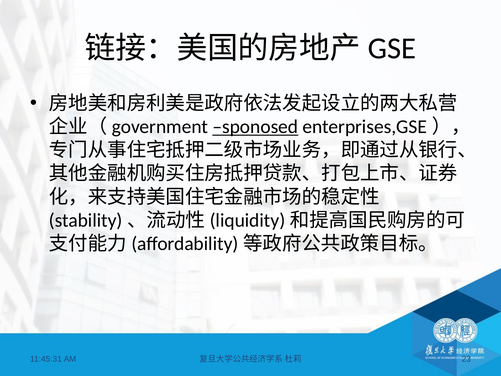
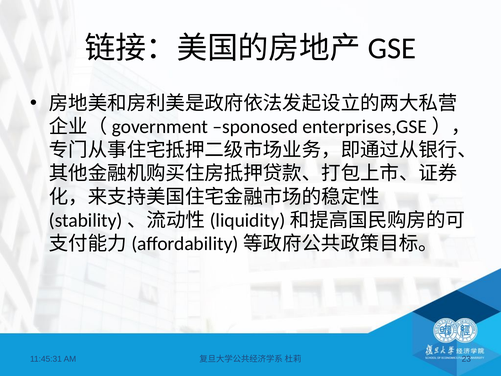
sponosed underline: present -> none (255, 127)
